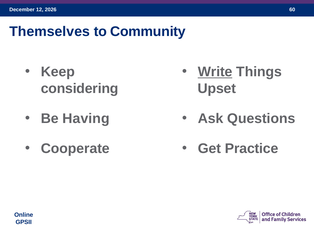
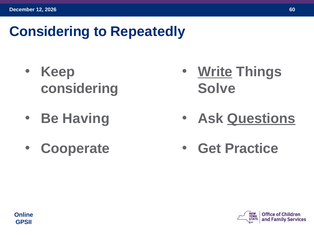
Themselves: Themselves -> Considering (50, 31)
Community: Community -> Repeatedly (148, 31)
Upset: Upset -> Solve (217, 89)
Questions underline: none -> present (261, 119)
